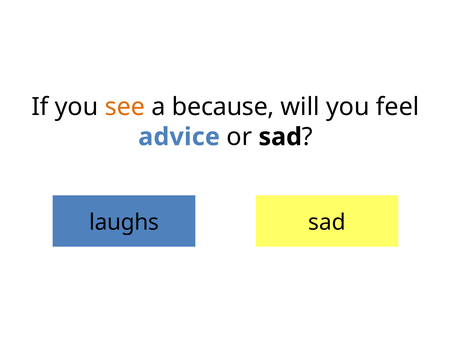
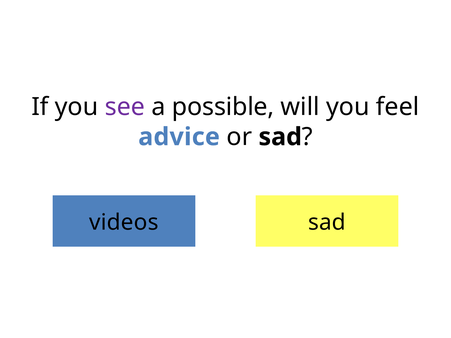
see colour: orange -> purple (125, 107)
because: because -> possible (223, 107)
laughs: laughs -> videos (124, 223)
